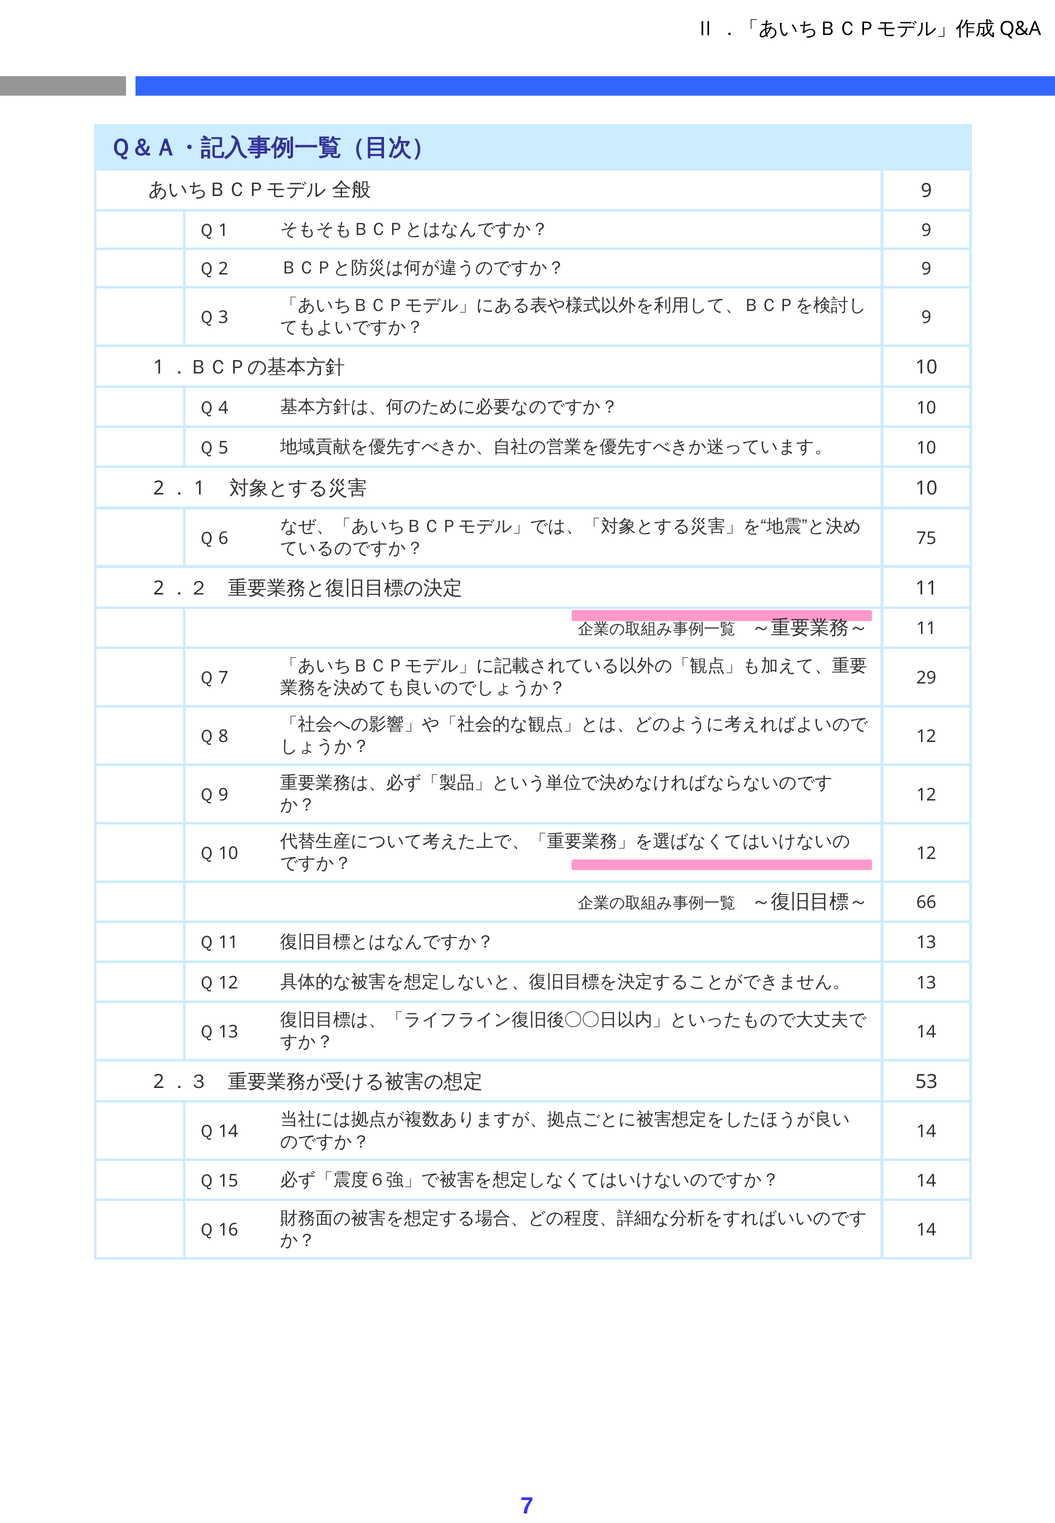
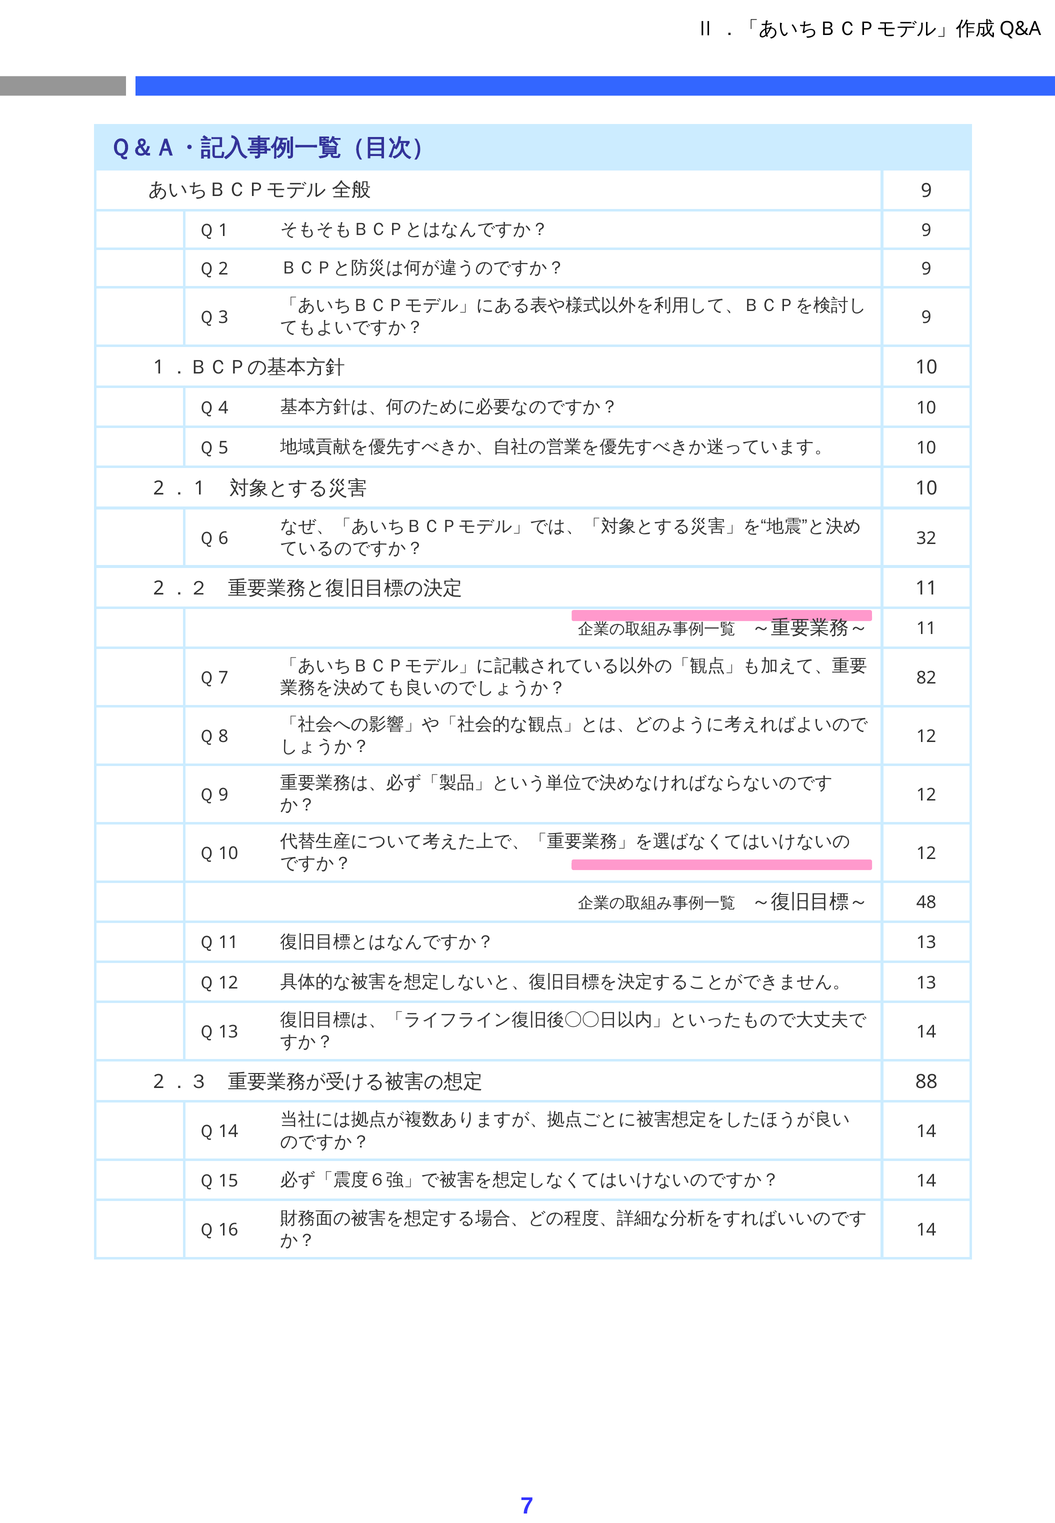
75: 75 -> 32 (926, 539)
29: 29 -> 82 (926, 678)
66: 66 -> 48 (926, 903)
53: 53 -> 88 (926, 1083)
